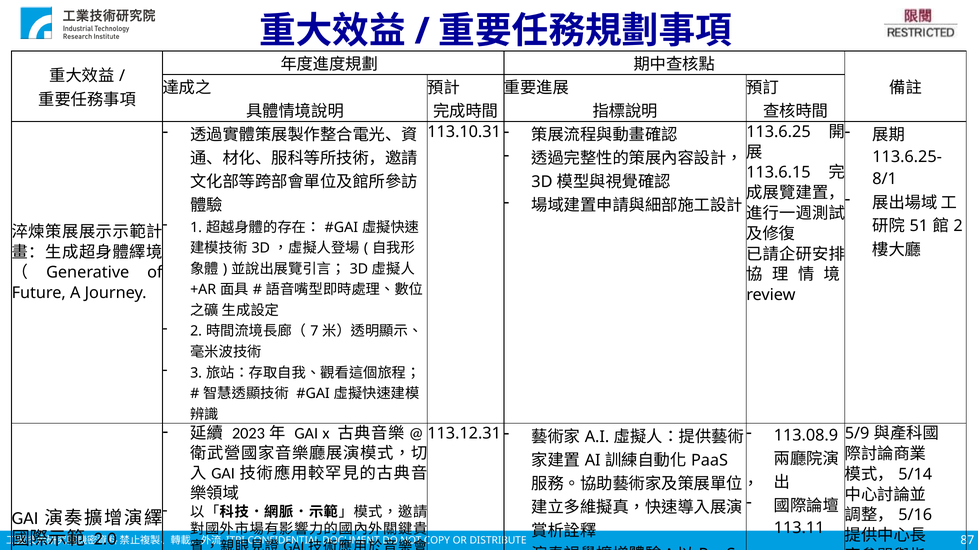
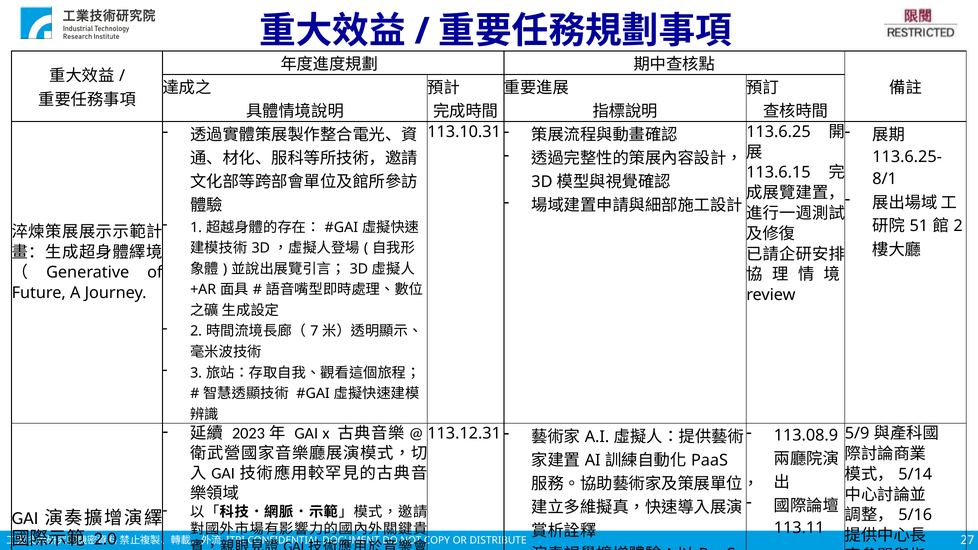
87: 87 -> 27 (967, 540)
